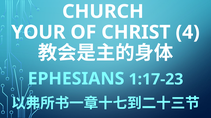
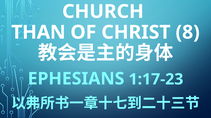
YOUR: YOUR -> THAN (38, 32)
4: 4 -> 8 (188, 32)
